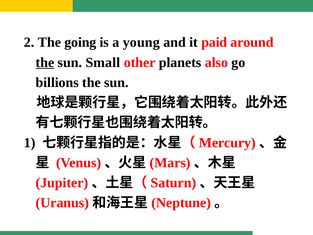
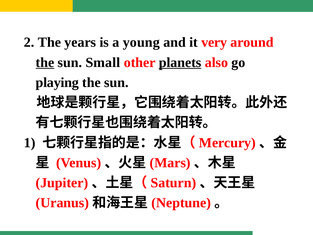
going: going -> years (80, 42)
paid: paid -> very (214, 42)
planets underline: none -> present (180, 62)
billions: billions -> playing (57, 82)
